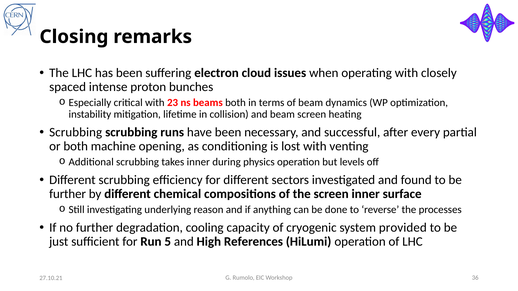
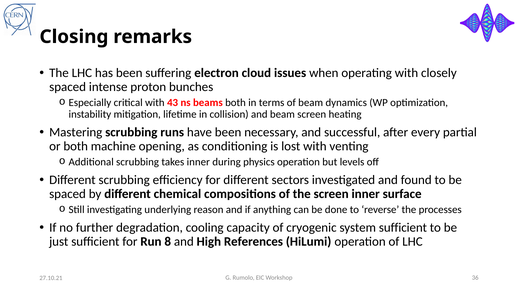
23: 23 -> 43 (173, 103)
Scrubbing: Scrubbing -> Mastering (76, 133)
further: further -> spaced (68, 194)
system provided: provided -> sufficient (403, 228)
5: 5 -> 8 (168, 242)
